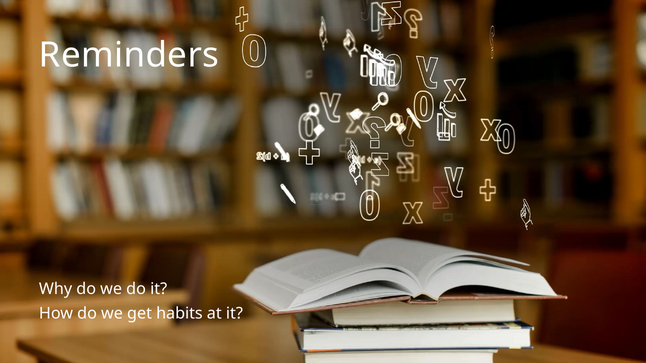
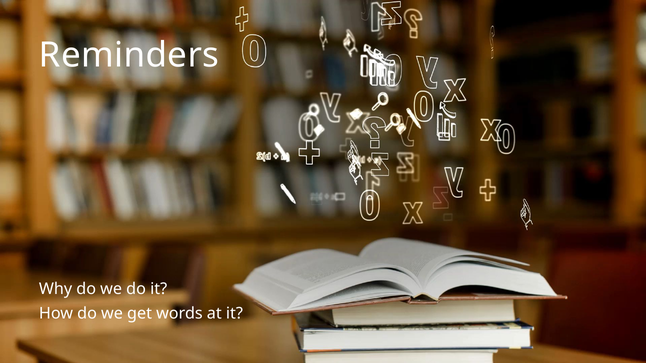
habits: habits -> words (179, 314)
